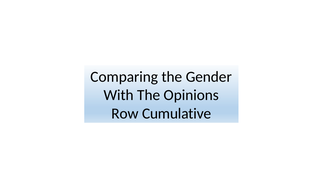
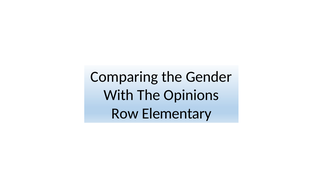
Cumulative: Cumulative -> Elementary (177, 113)
